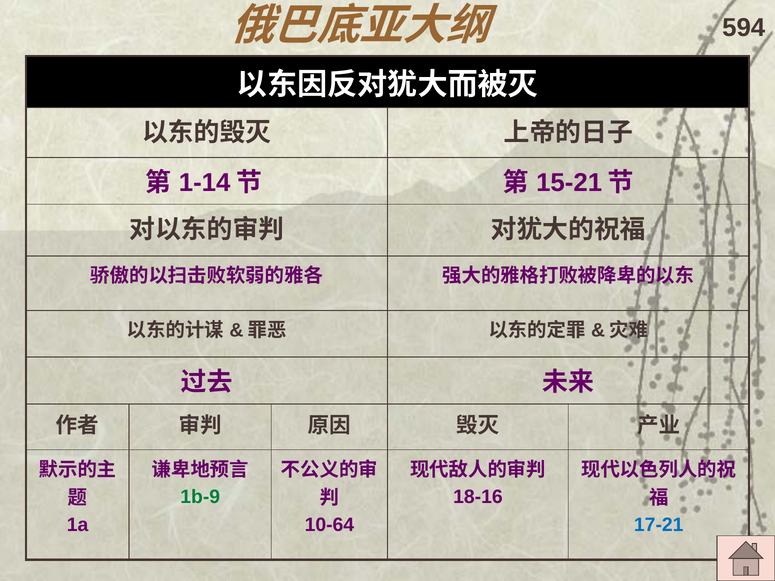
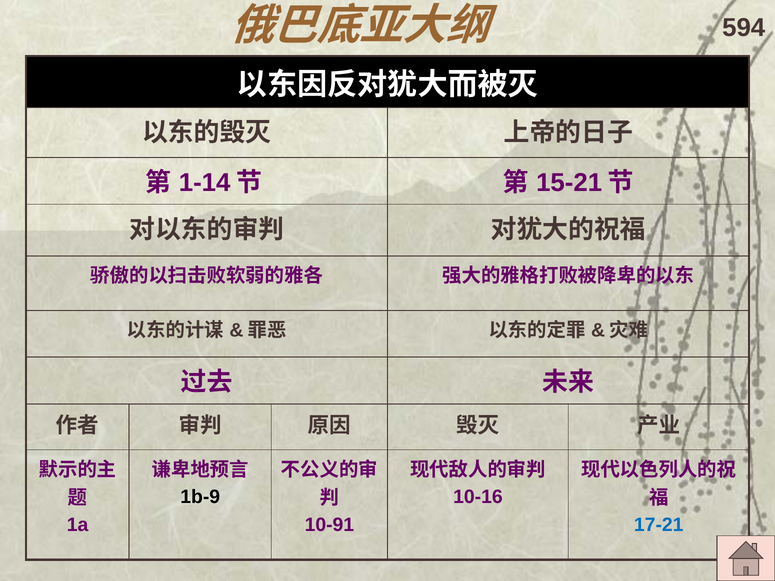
1b-9 colour: green -> black (200, 497)
18-16: 18-16 -> 10-16 (478, 497)
10-64: 10-64 -> 10-91 (329, 525)
